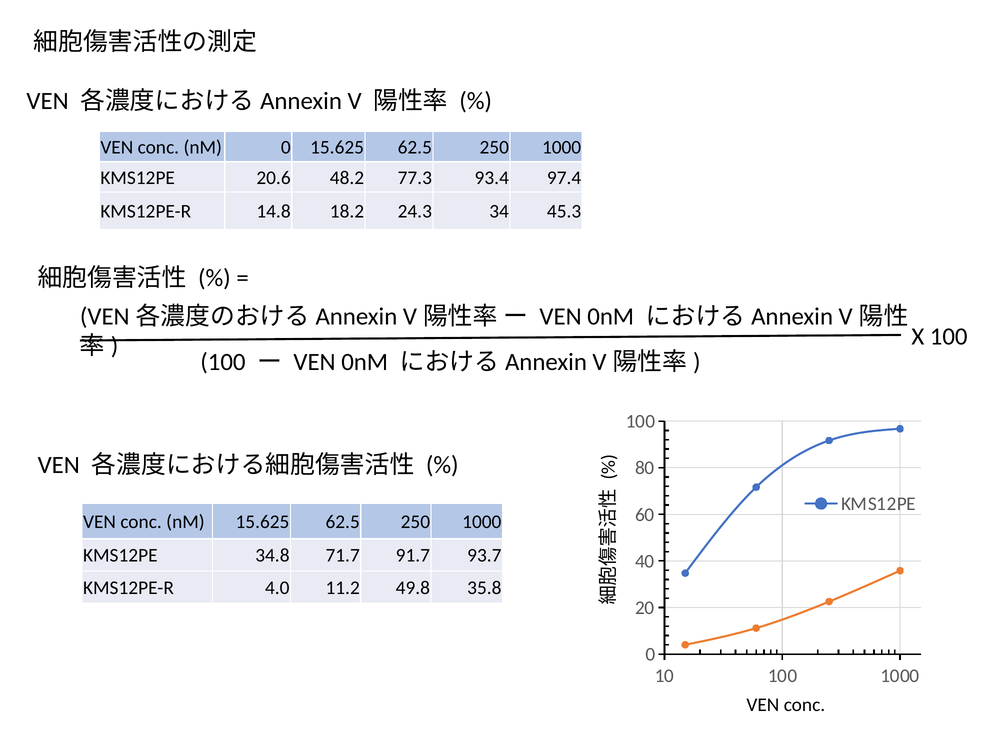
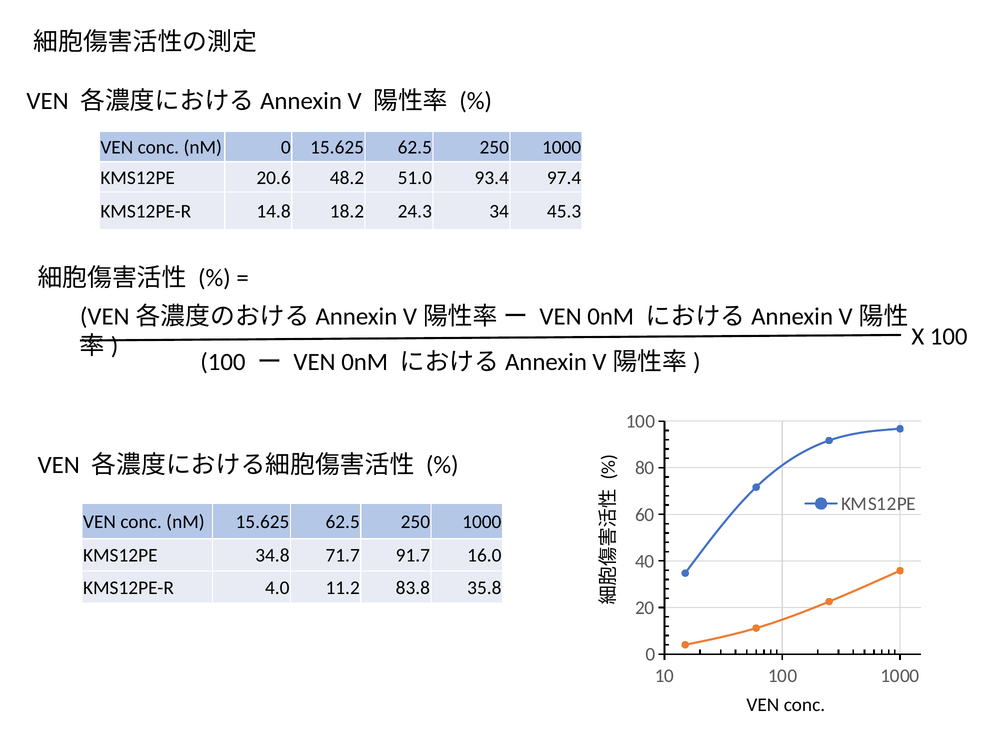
77.3: 77.3 -> 51.0 (415, 178)
93.7: 93.7 -> 16.0 (484, 556)
49.8: 49.8 -> 83.8 (413, 588)
